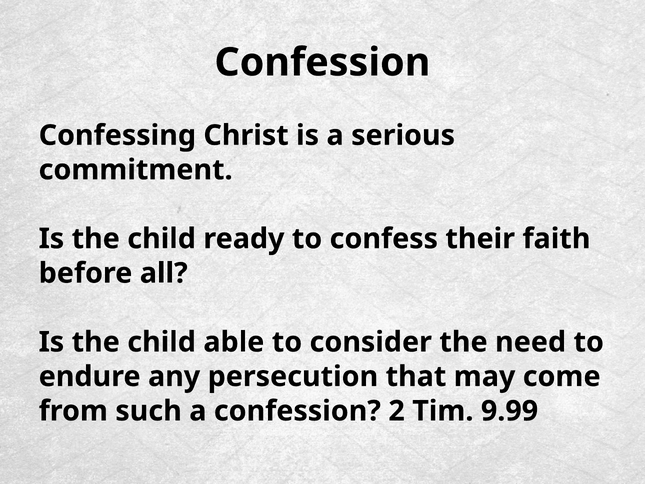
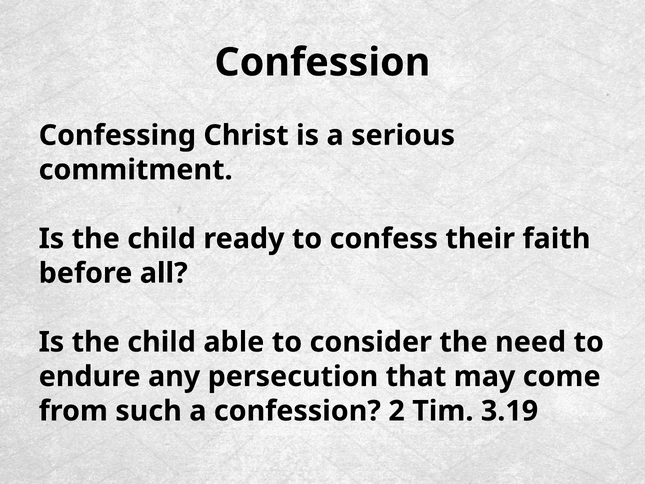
9.99: 9.99 -> 3.19 (510, 411)
